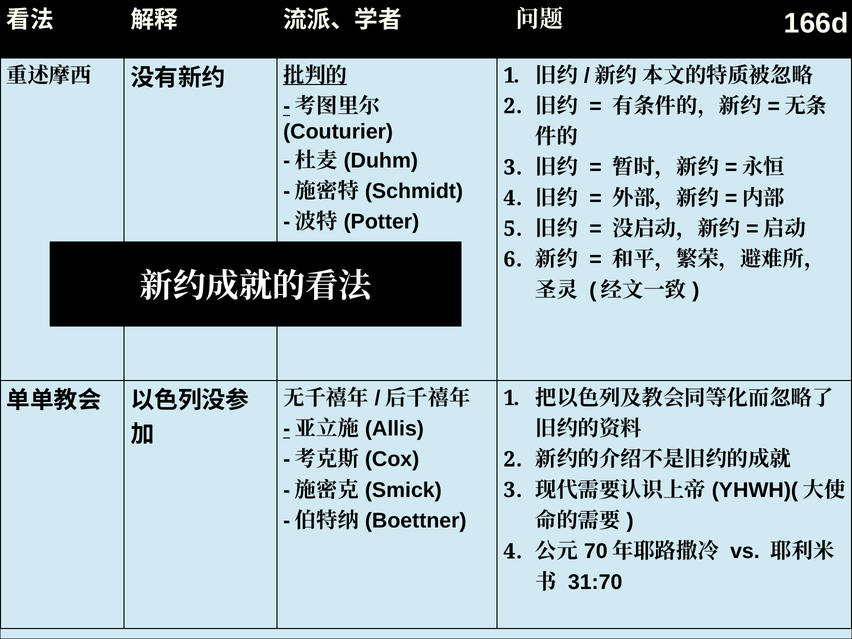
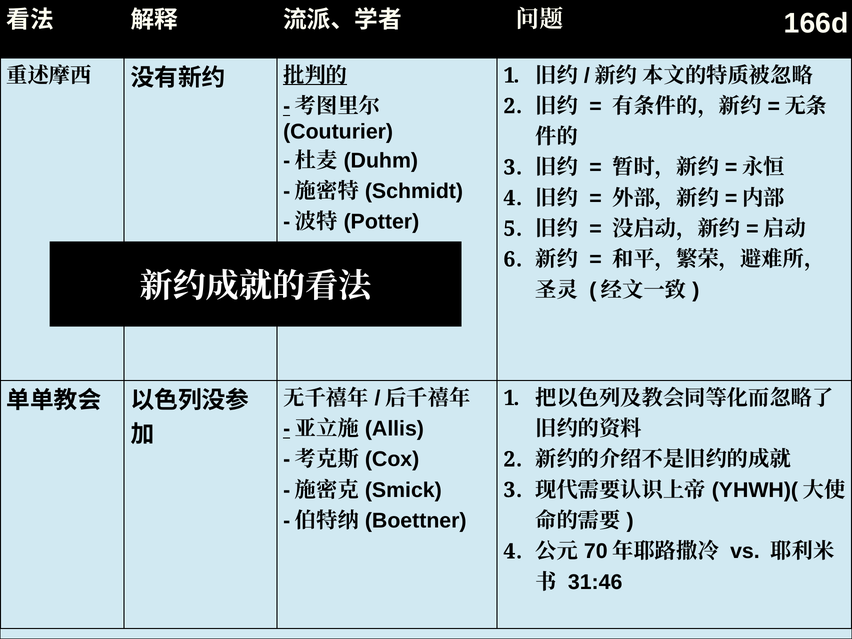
31:70: 31:70 -> 31:46 (595, 582)
